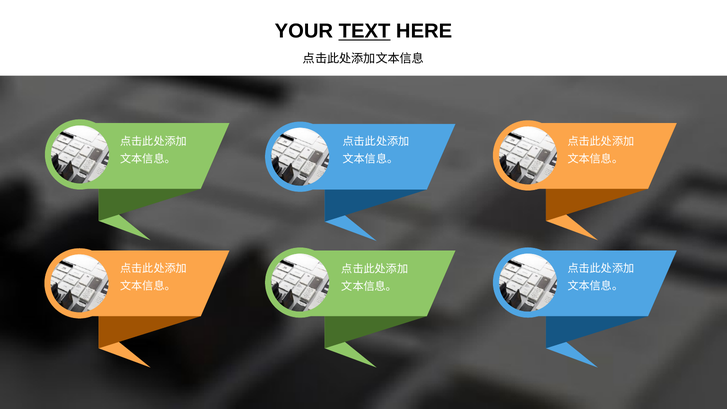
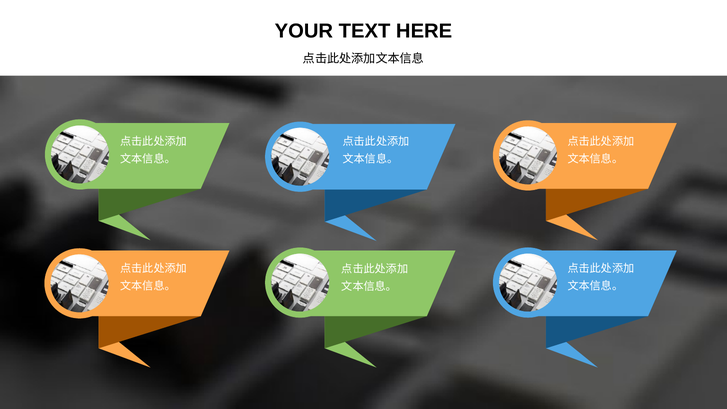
TEXT underline: present -> none (365, 31)
